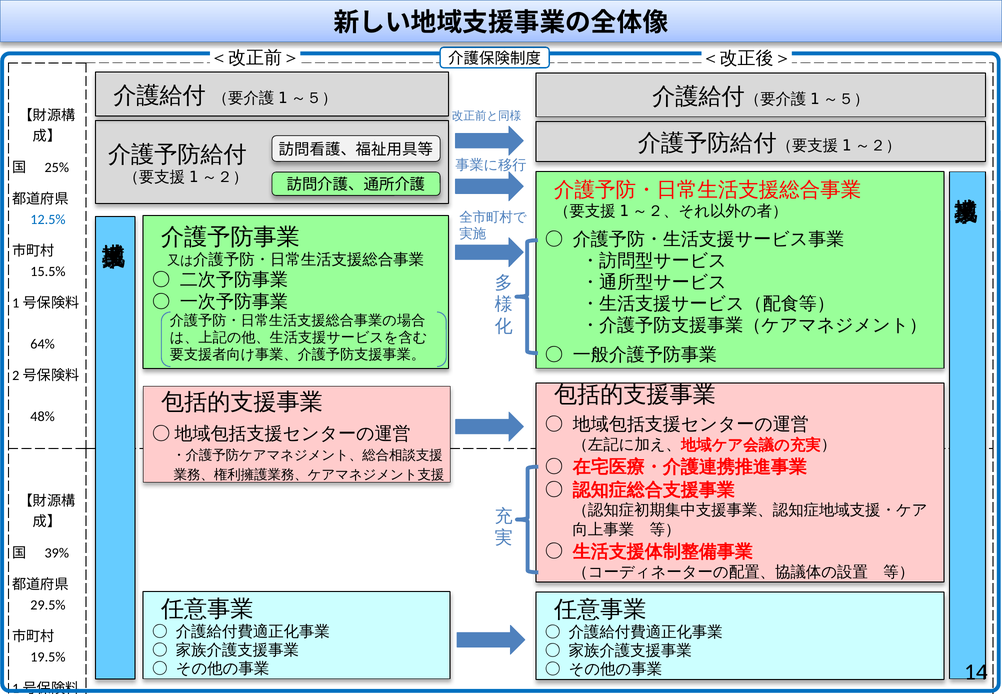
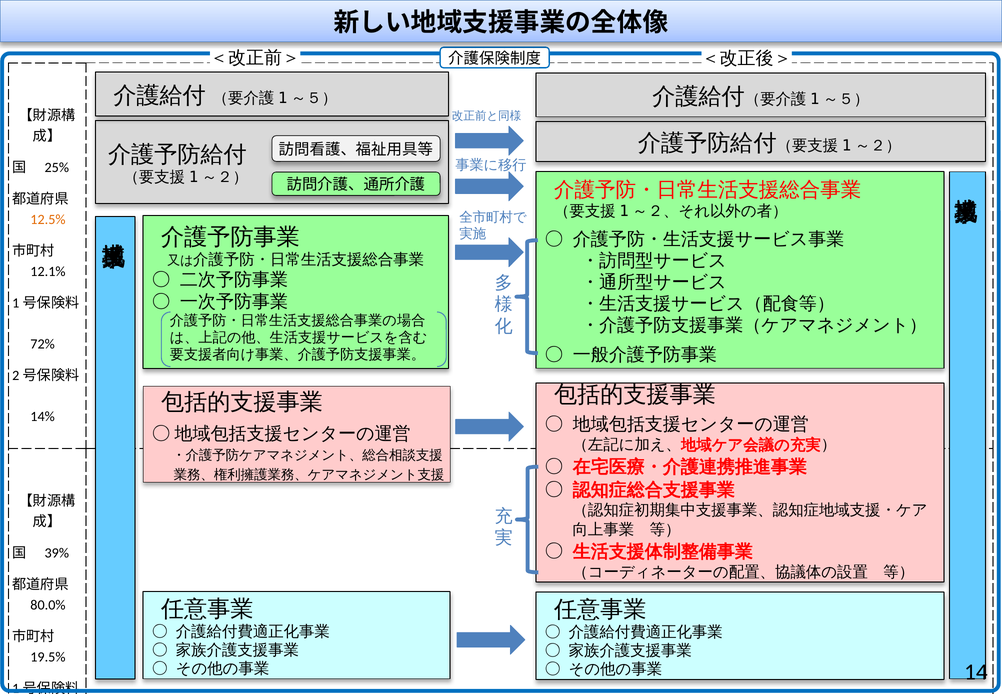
12.5% colour: blue -> orange (48, 219)
15.5%: 15.5% -> 12.1% (48, 271)
64%: 64% -> 72% (43, 344)
48%: 48% -> 14% (43, 416)
29.5%: 29.5% -> 80.0% (48, 605)
